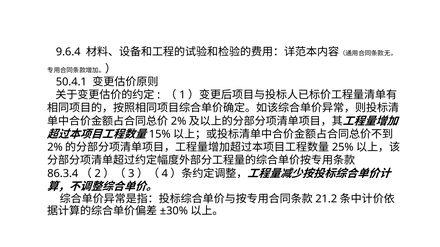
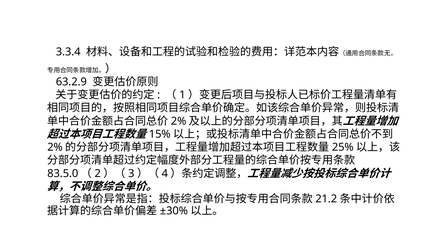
9.6.4: 9.6.4 -> 3.3.4 (68, 52)
50.4.1: 50.4.1 -> 63.2.9 (71, 82)
86.3.4: 86.3.4 -> 83.5.0 (63, 174)
